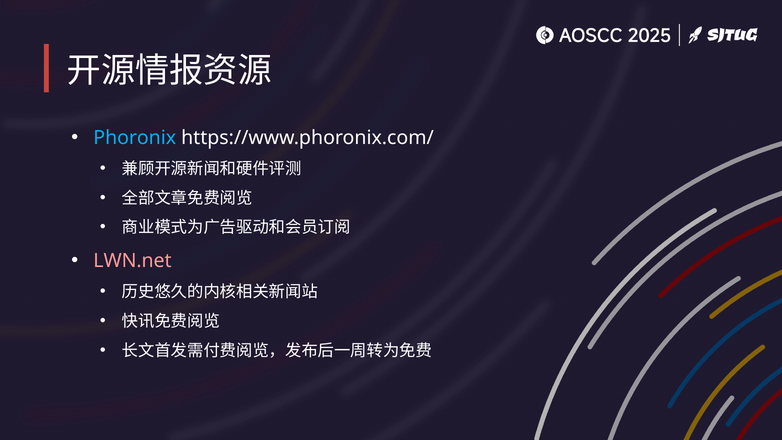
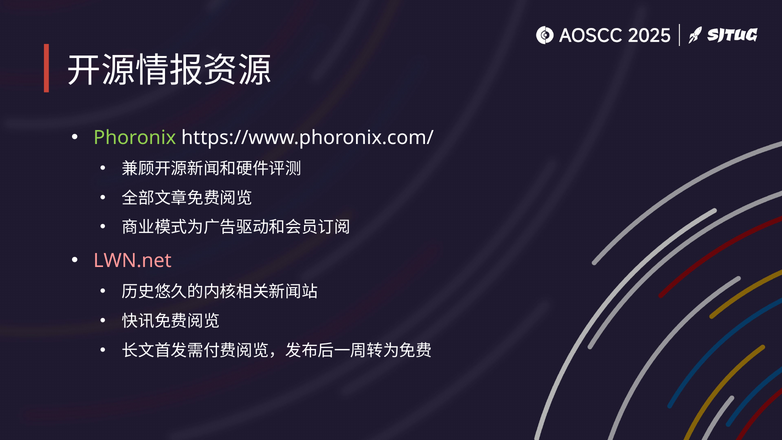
Phoronix colour: light blue -> light green (135, 138)
